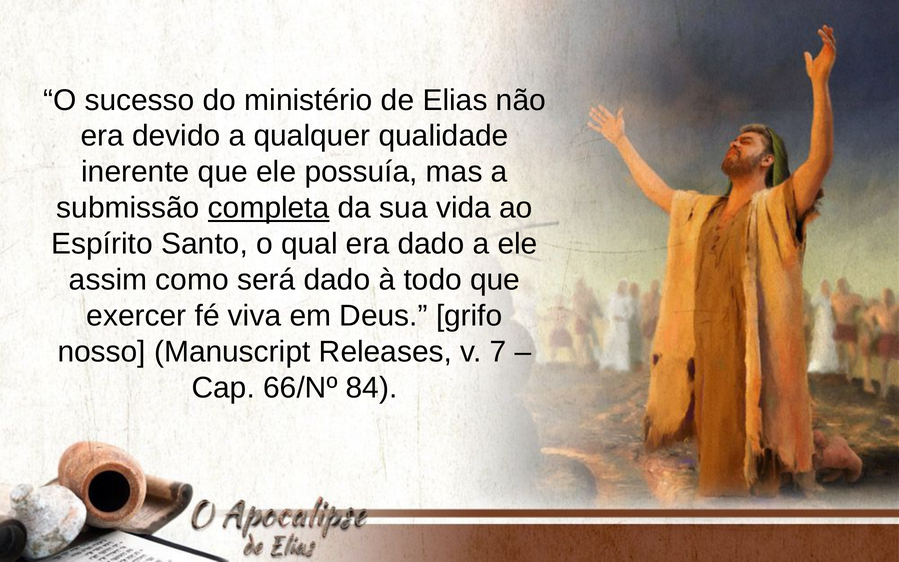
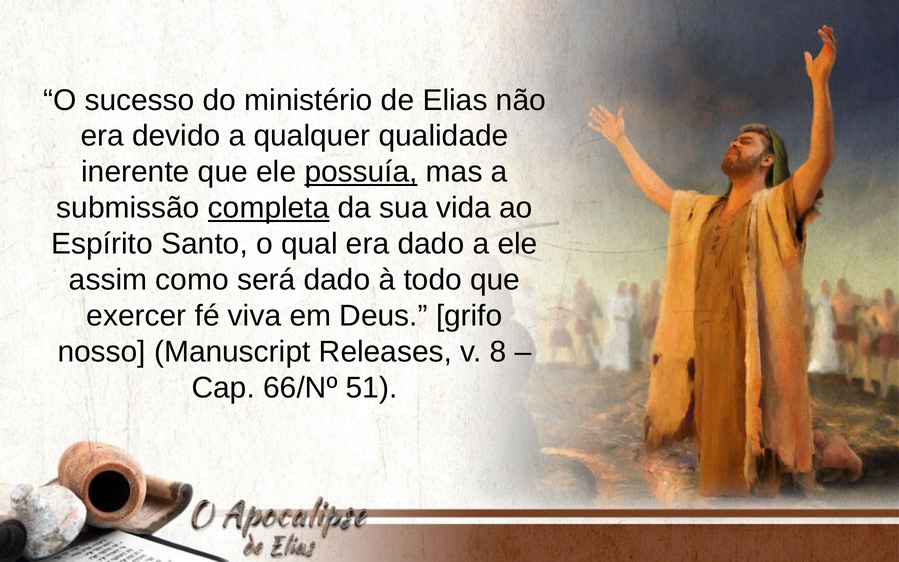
possuía underline: none -> present (361, 172)
7: 7 -> 8 (498, 352)
84: 84 -> 51 (372, 388)
